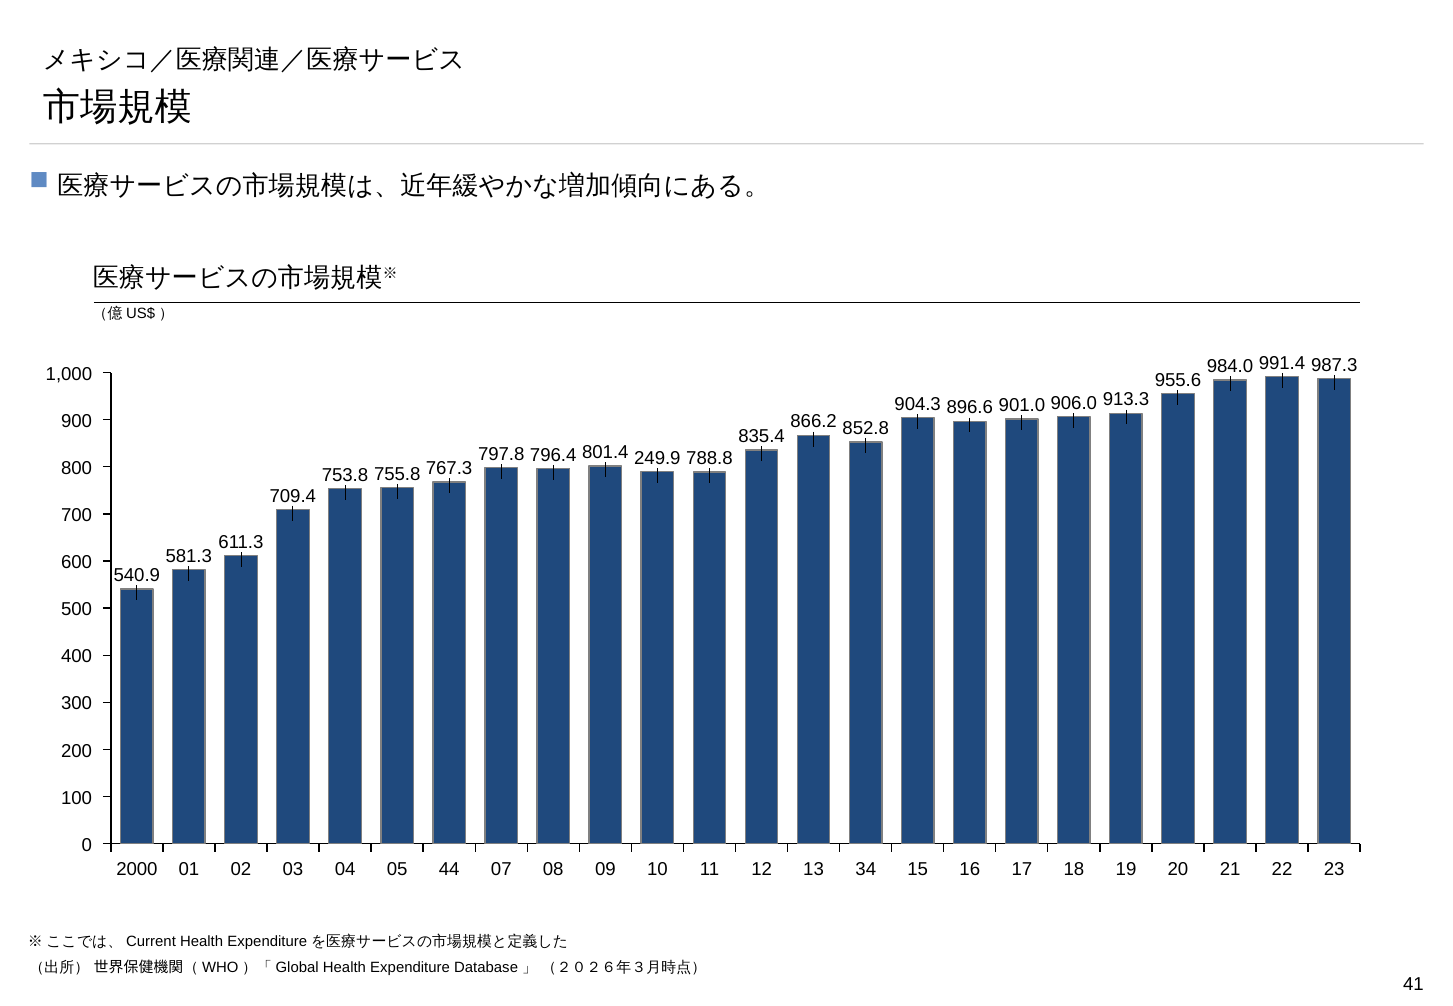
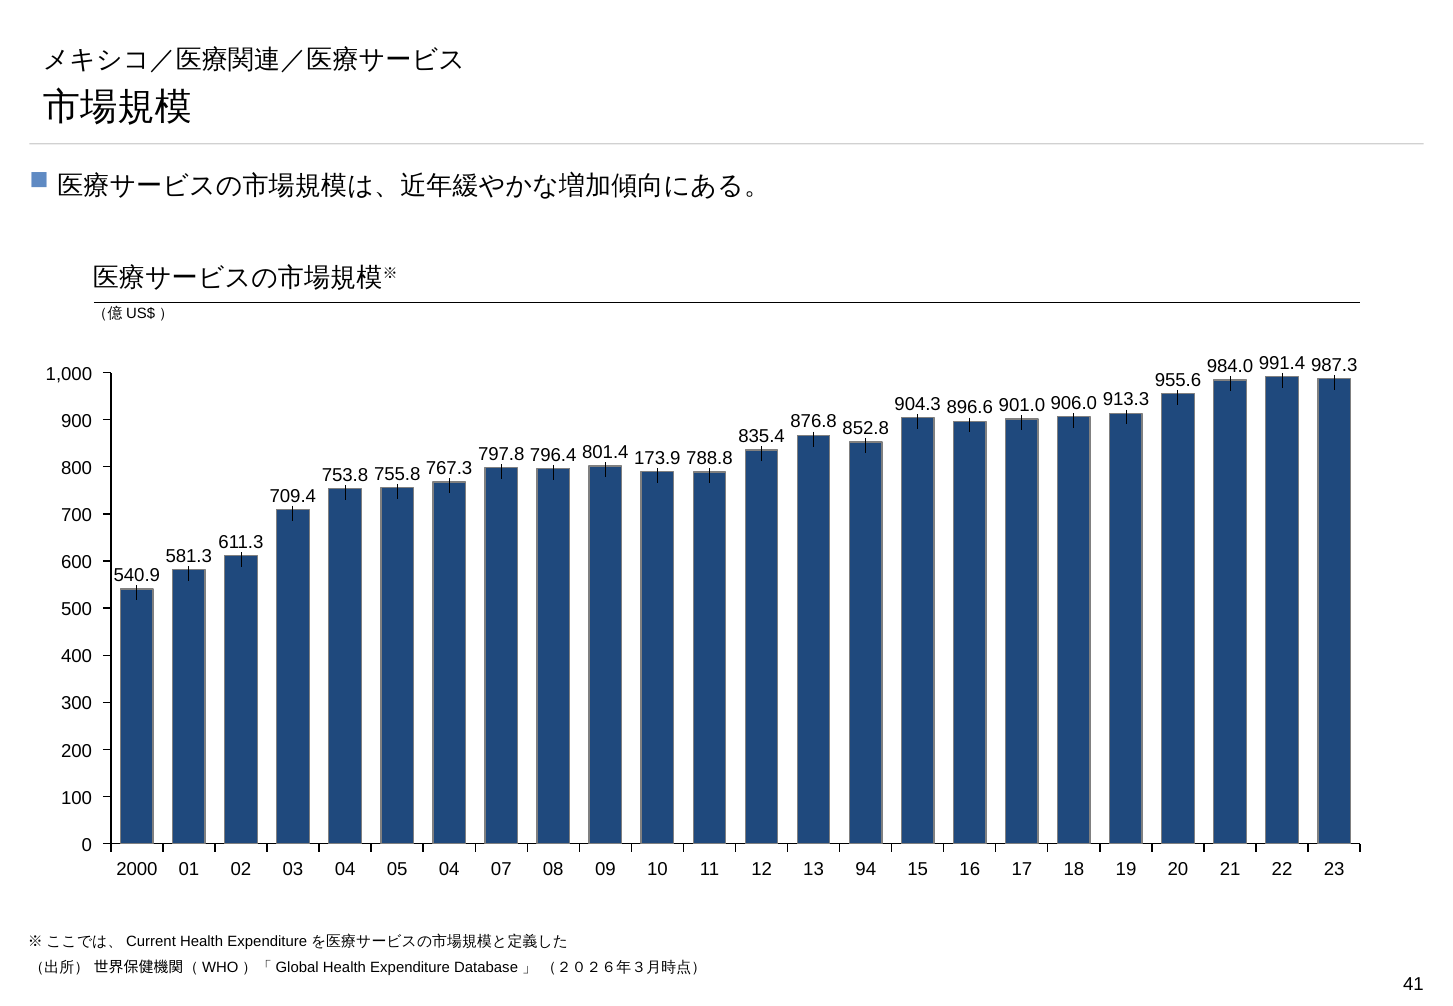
866.2: 866.2 -> 876.8 (814, 422)
249.9: 249.9 -> 173.9 (657, 458)
05 44: 44 -> 04 (449, 869)
34: 34 -> 94 (866, 869)
